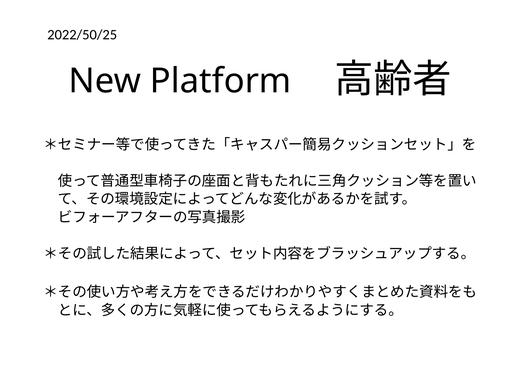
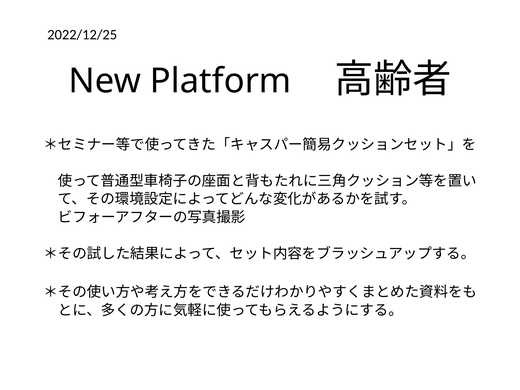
2022/50/25: 2022/50/25 -> 2022/12/25 (82, 35)
